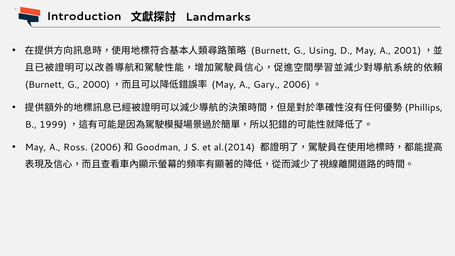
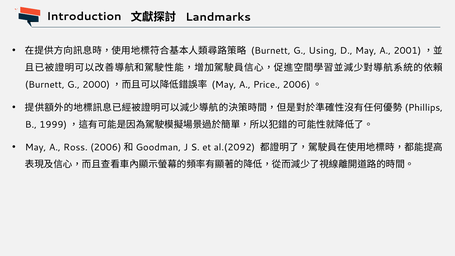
Gary: Gary -> Price (267, 85)
al.(2014: al.(2014 -> al.(2092 (234, 147)
